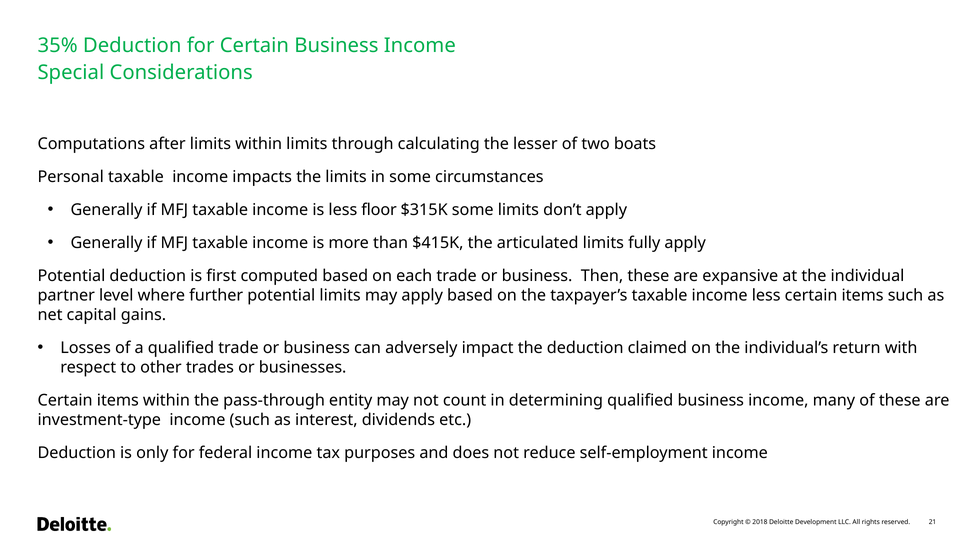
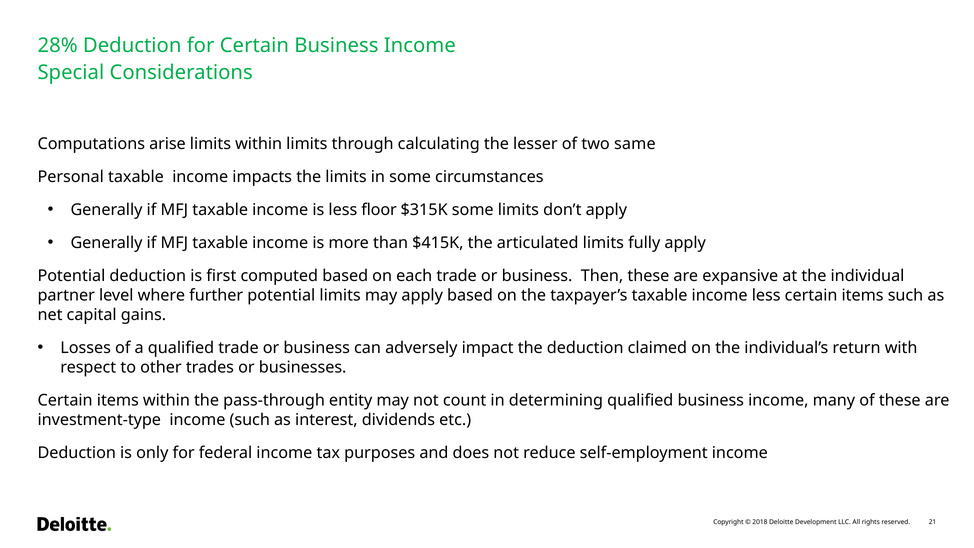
35%: 35% -> 28% (58, 46)
after: after -> arise (167, 144)
boats: boats -> same (635, 144)
